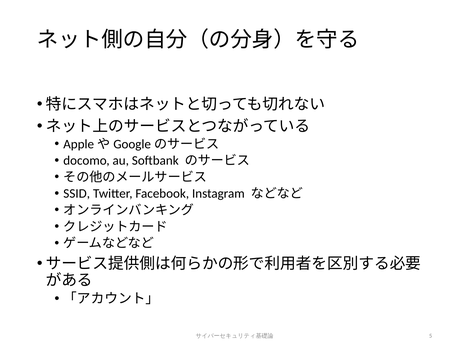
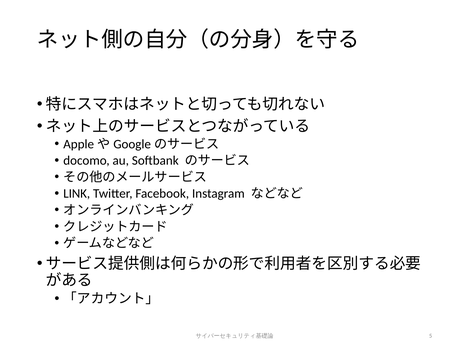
SSID: SSID -> LINK (77, 194)
